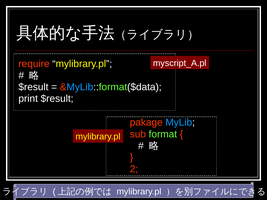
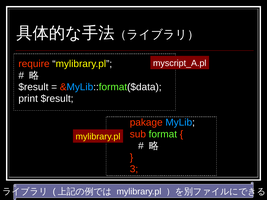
2: 2 -> 3 (134, 169)
